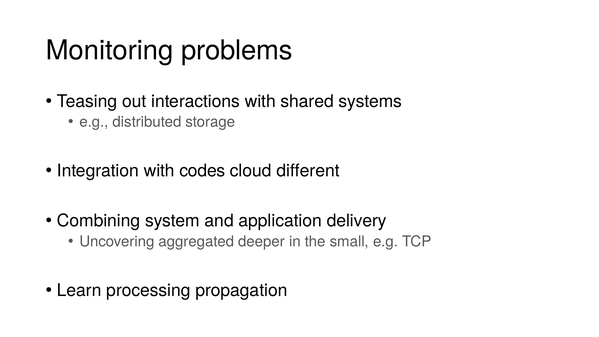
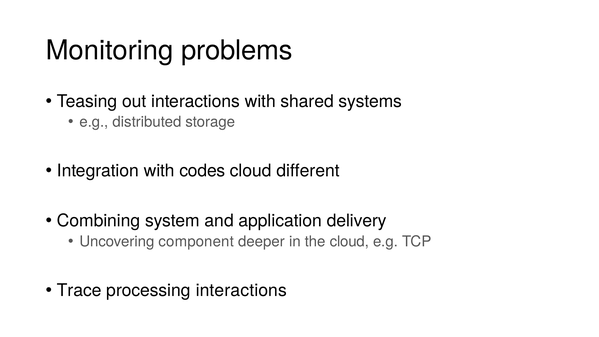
aggregated: aggregated -> component (196, 241)
the small: small -> cloud (349, 241)
Learn: Learn -> Trace (79, 290)
processing propagation: propagation -> interactions (241, 290)
